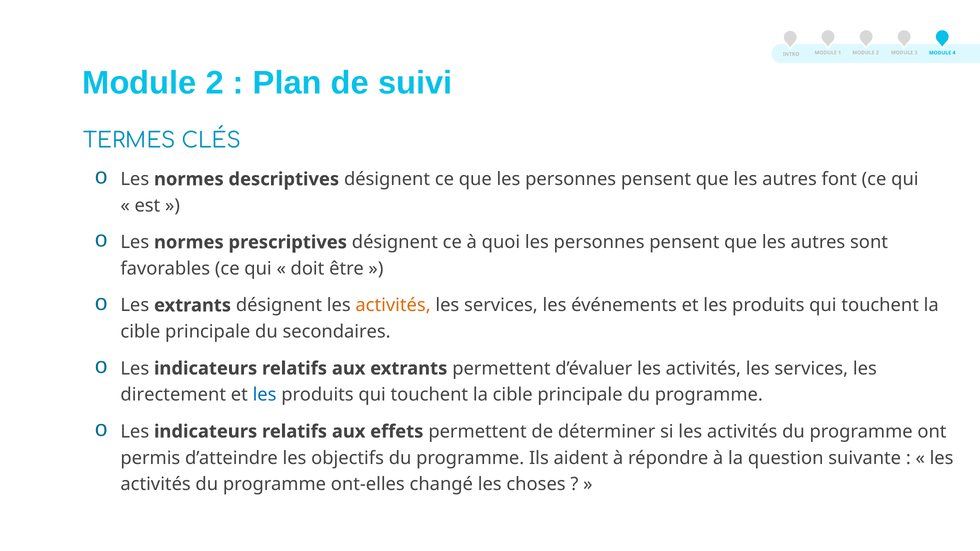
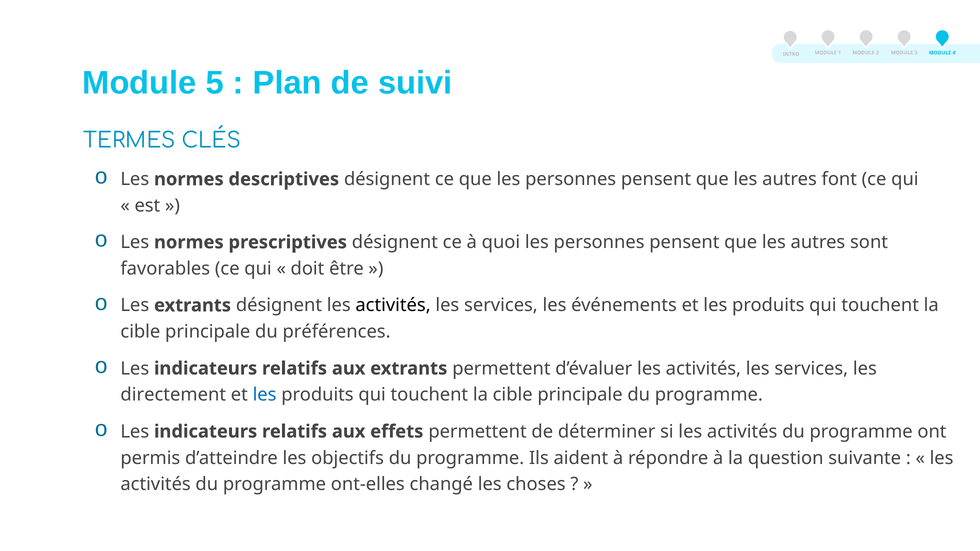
2: 2 -> 5 (215, 83)
activités colour: orange -> black (393, 305)
secondaires: secondaires -> préférences (337, 332)
